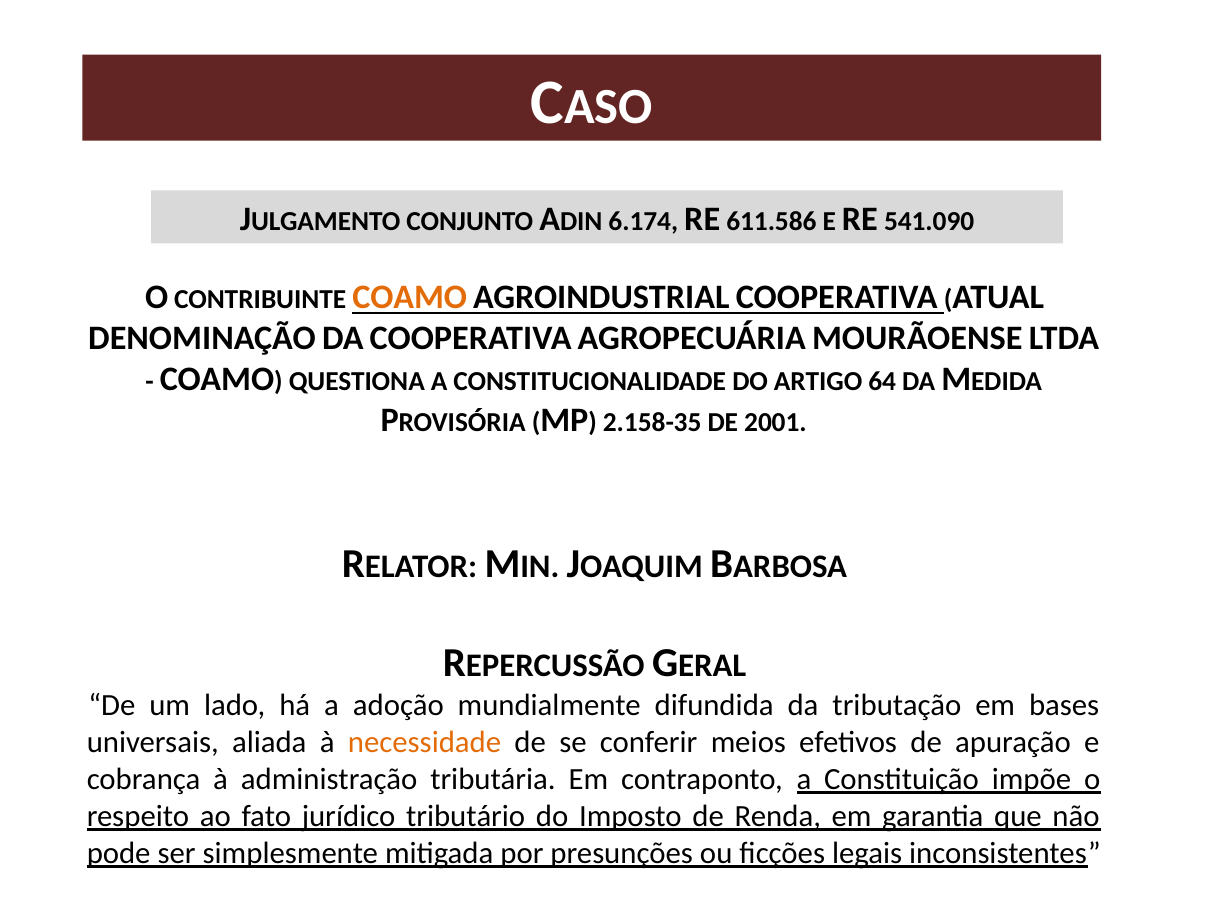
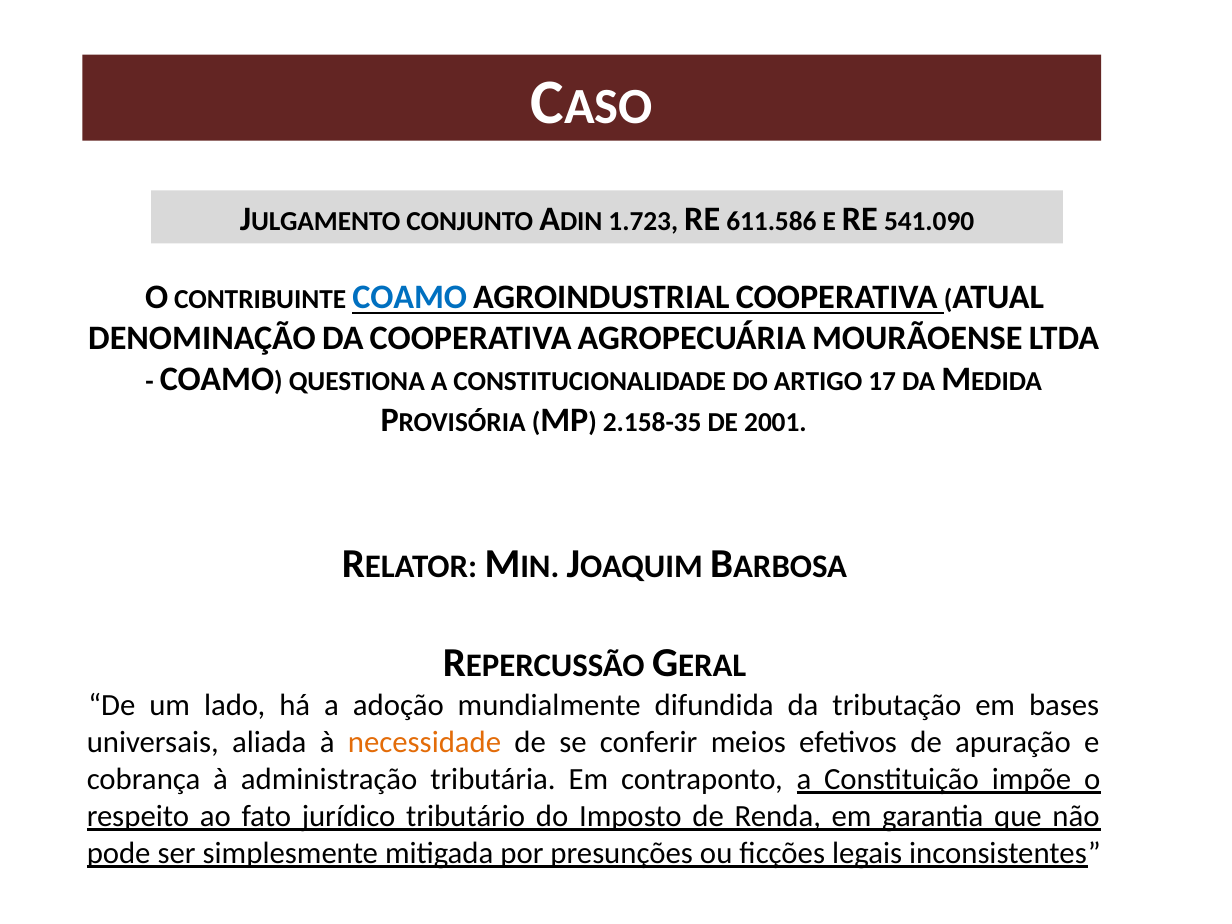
6.174: 6.174 -> 1.723 (643, 222)
COAMO colour: orange -> blue (410, 297)
64: 64 -> 17 (882, 381)
